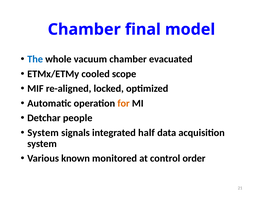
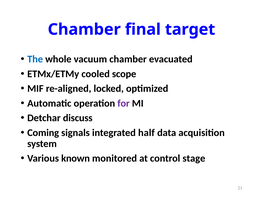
model: model -> target (190, 29)
for colour: orange -> purple (124, 103)
people: people -> discuss (78, 118)
System: System -> Coming (43, 133)
order: order -> stage (194, 159)
